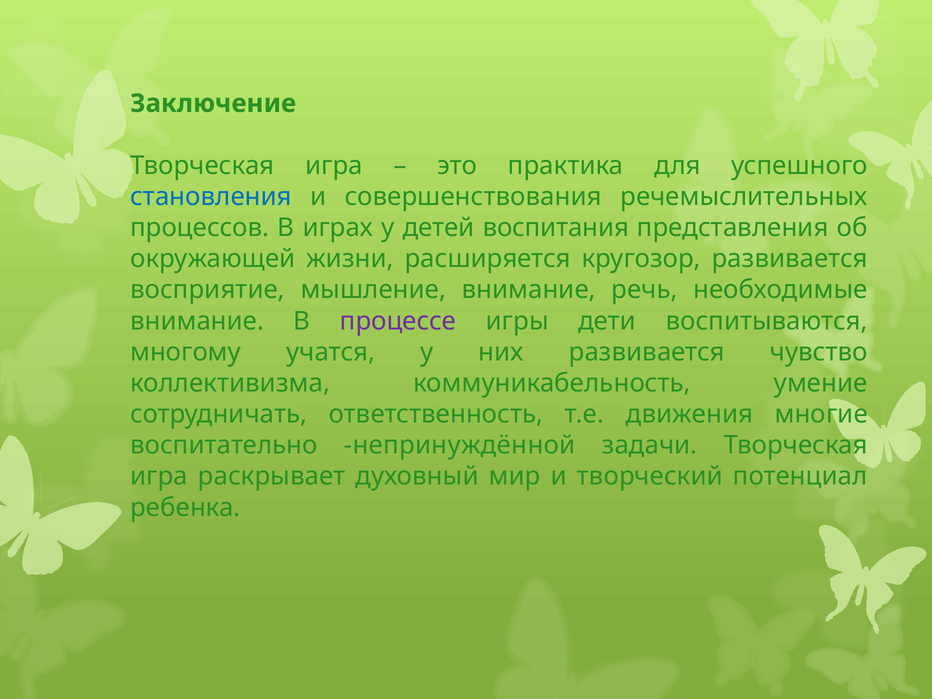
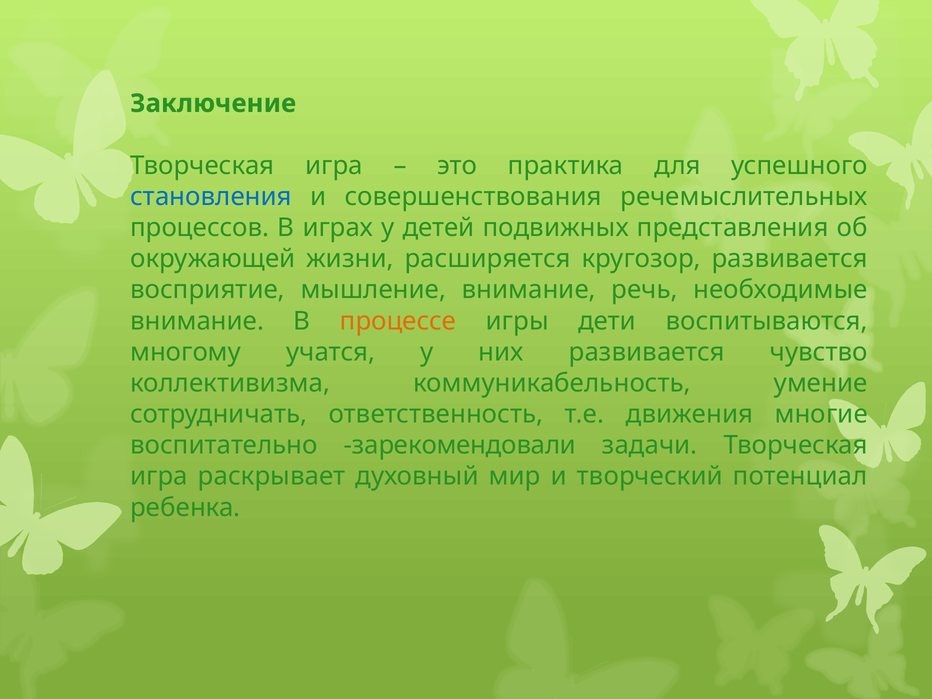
воспитания: воспитания -> подвижных (556, 228)
процессе colour: purple -> orange (398, 321)
непринуждённой: непринуждённой -> зарекомендовали (460, 445)
